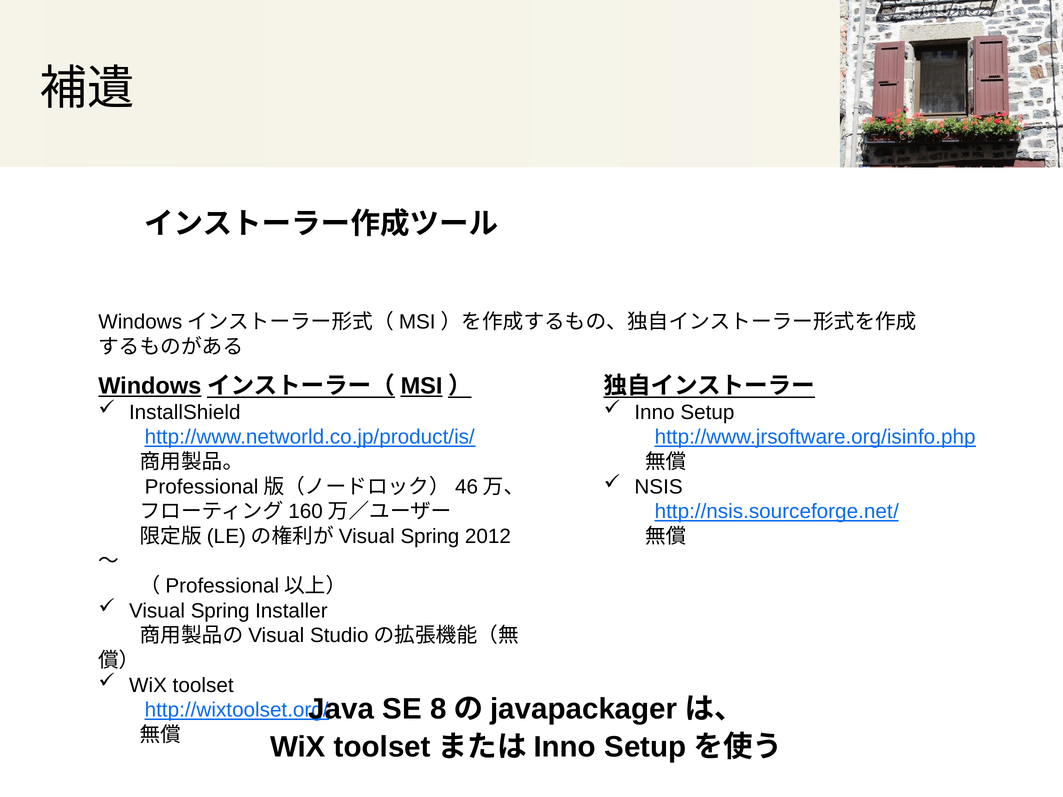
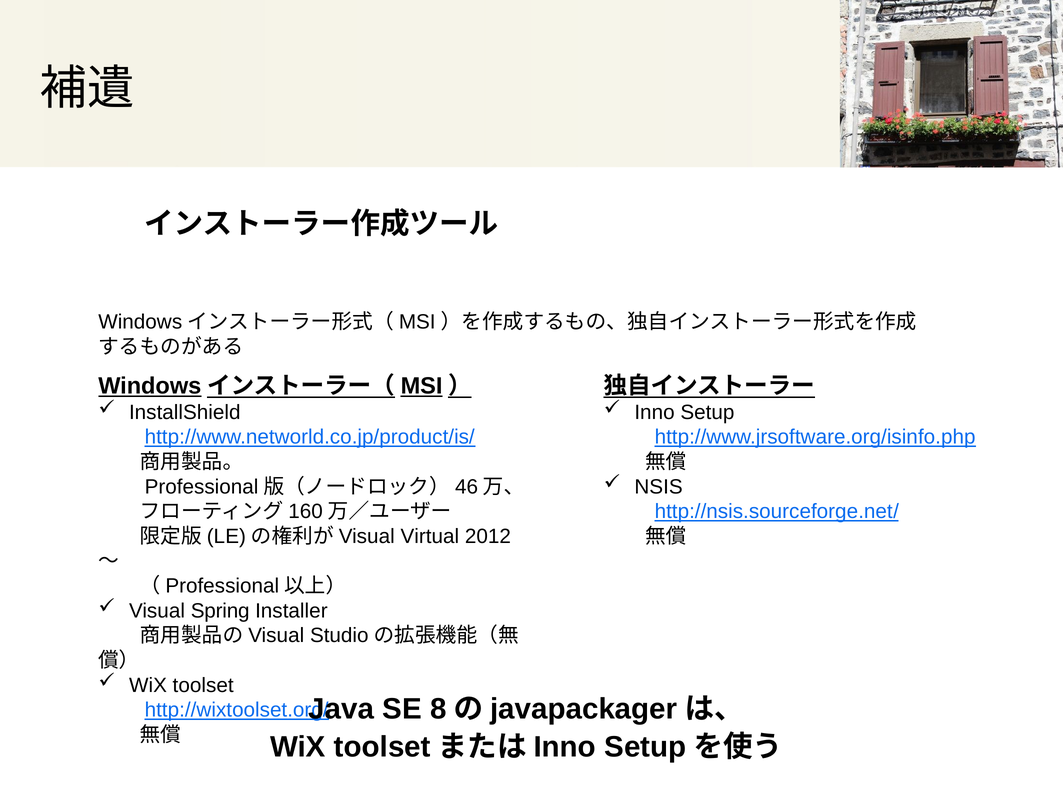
Spring: Spring -> Virtual (430, 537)
